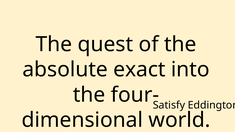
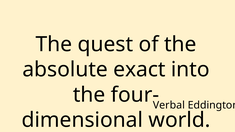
Satisfy: Satisfy -> Verbal (169, 105)
